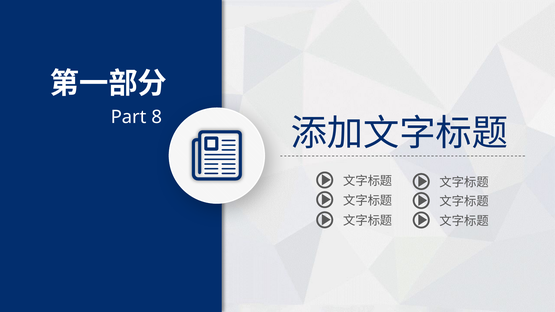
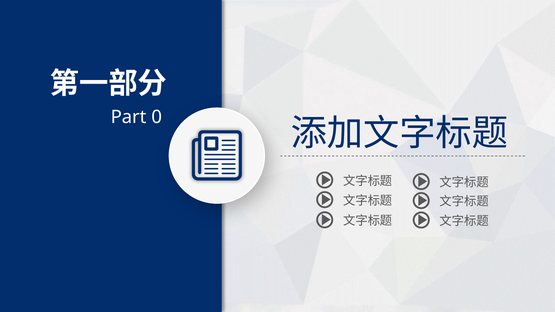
8: 8 -> 0 (157, 117)
